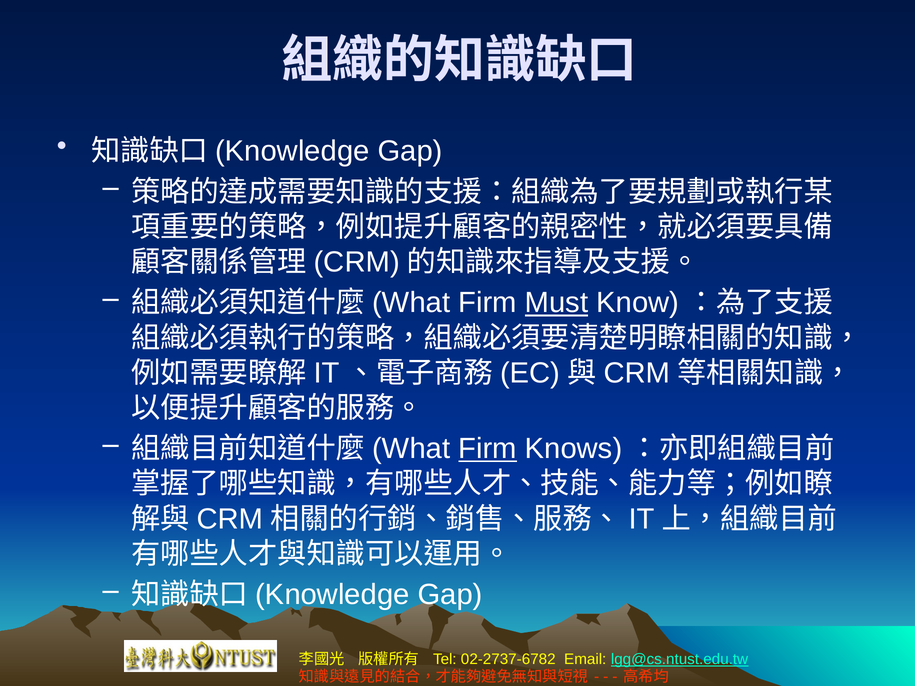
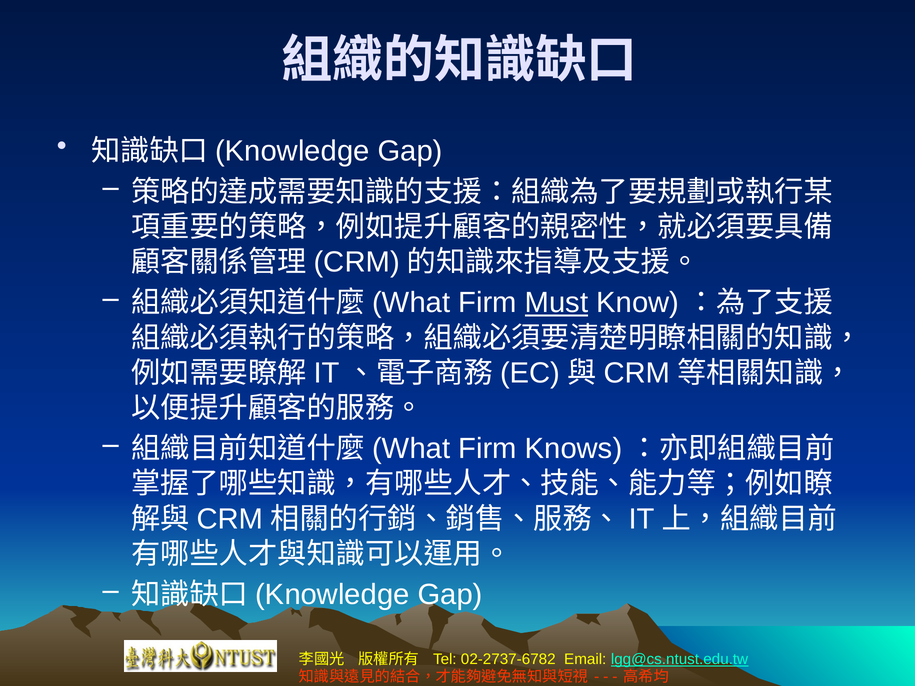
Firm underline: present -> none (488, 449)
